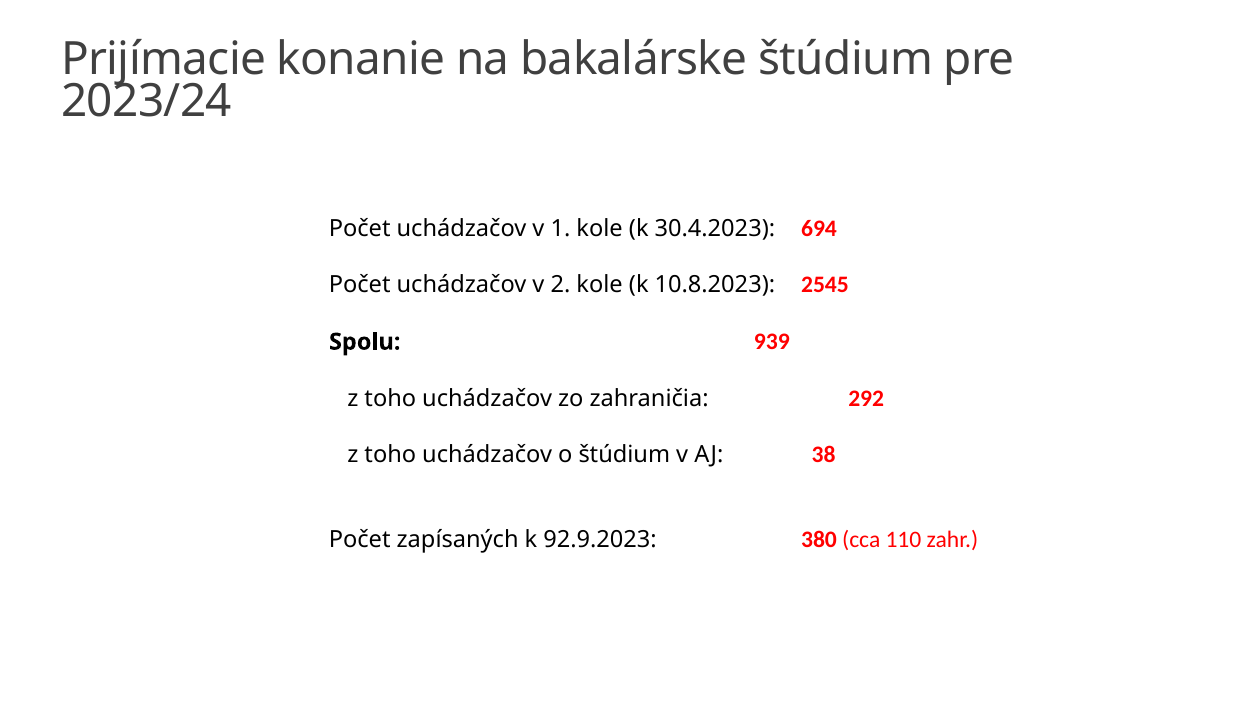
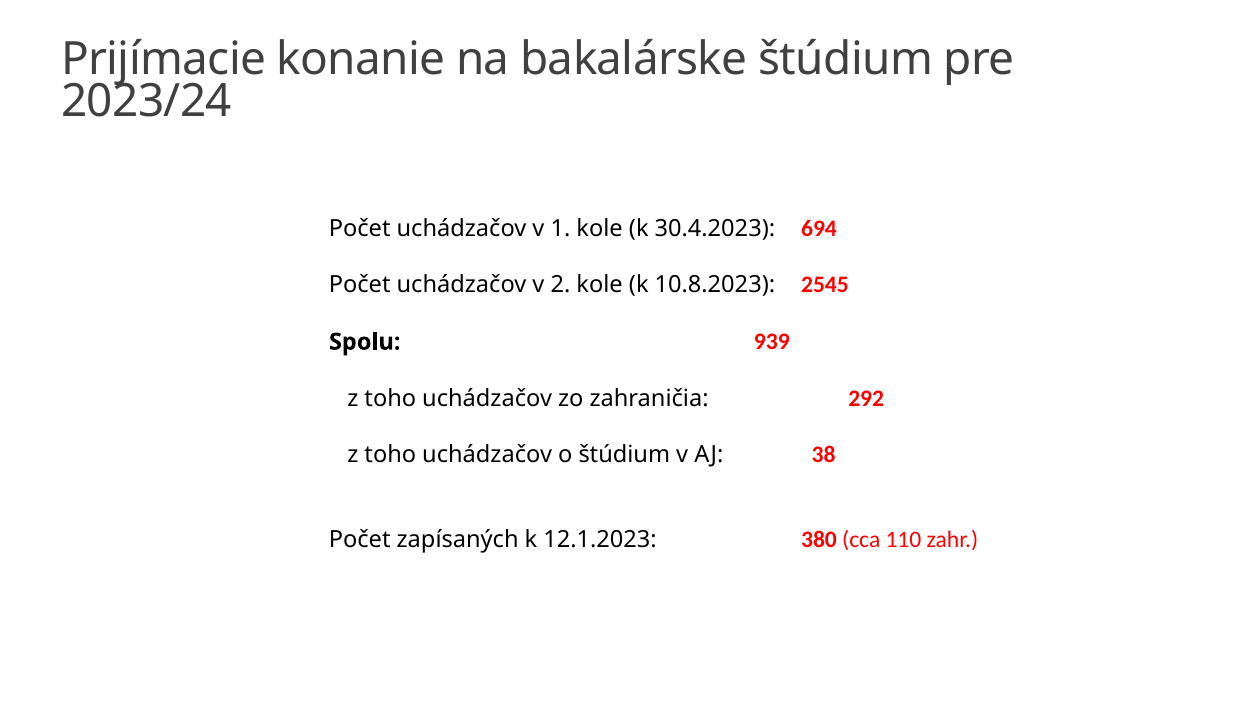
92.9.2023: 92.9.2023 -> 12.1.2023 (600, 540)
